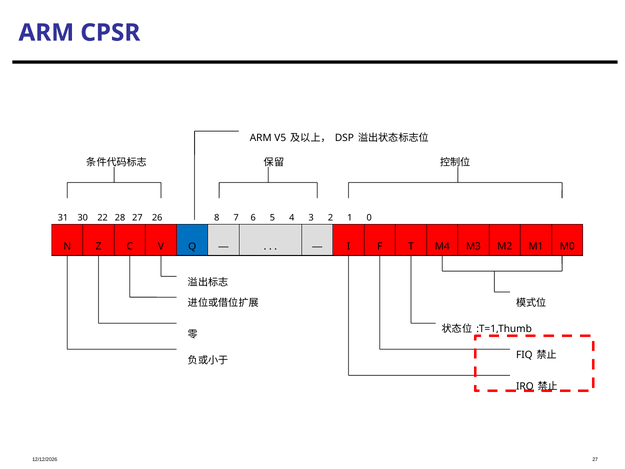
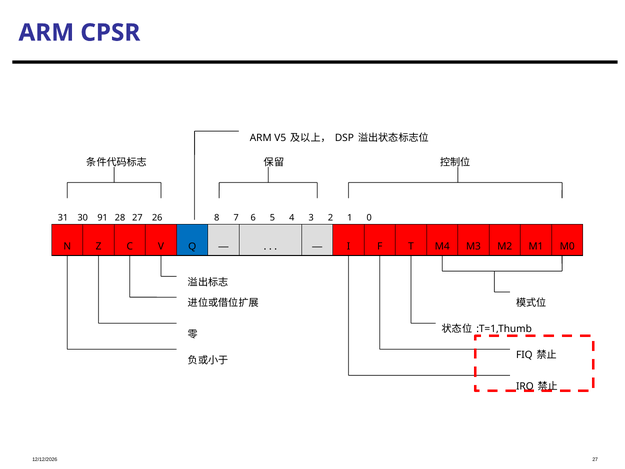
22: 22 -> 91 (103, 218)
